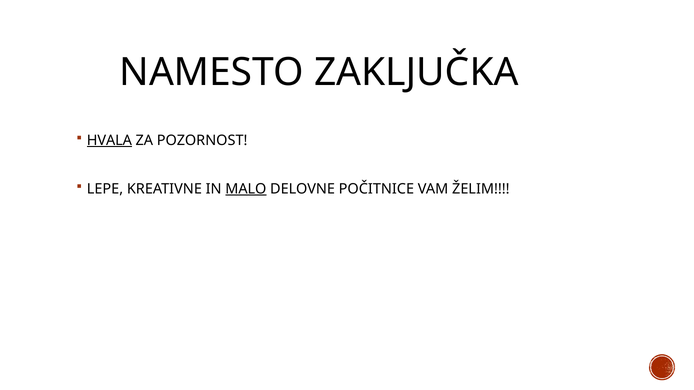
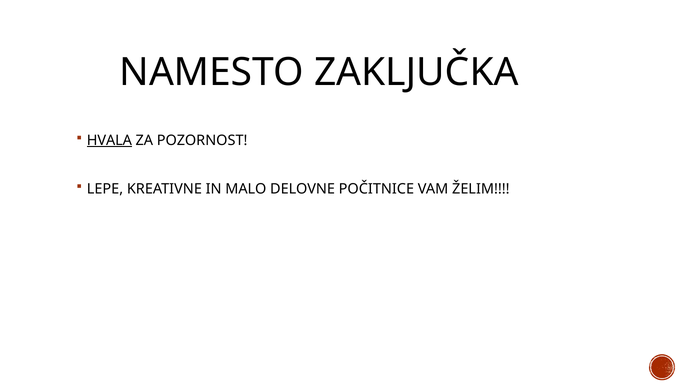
MALO underline: present -> none (246, 189)
